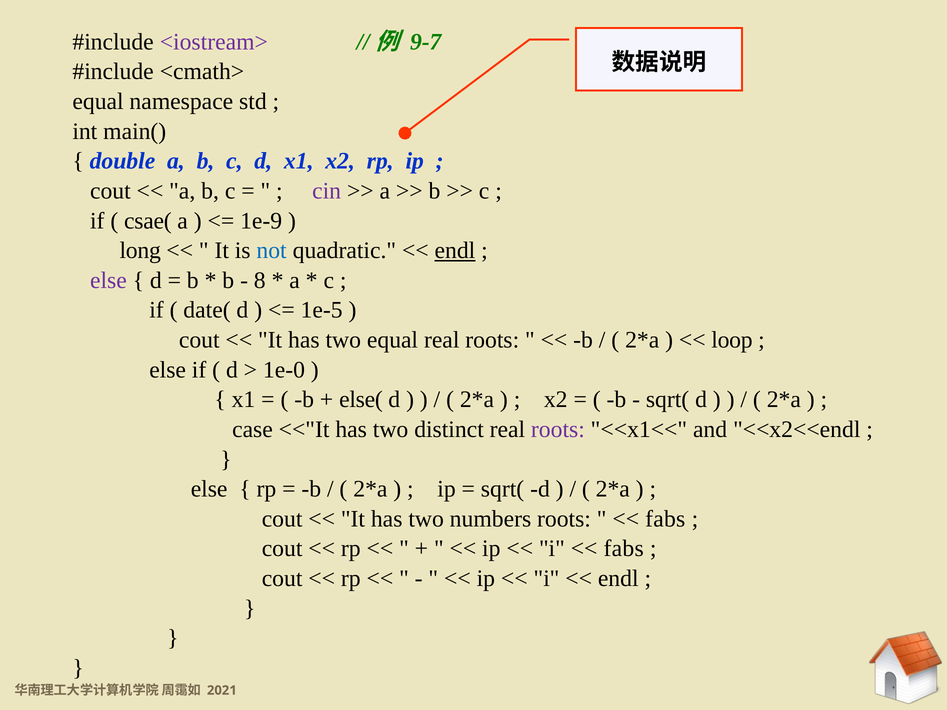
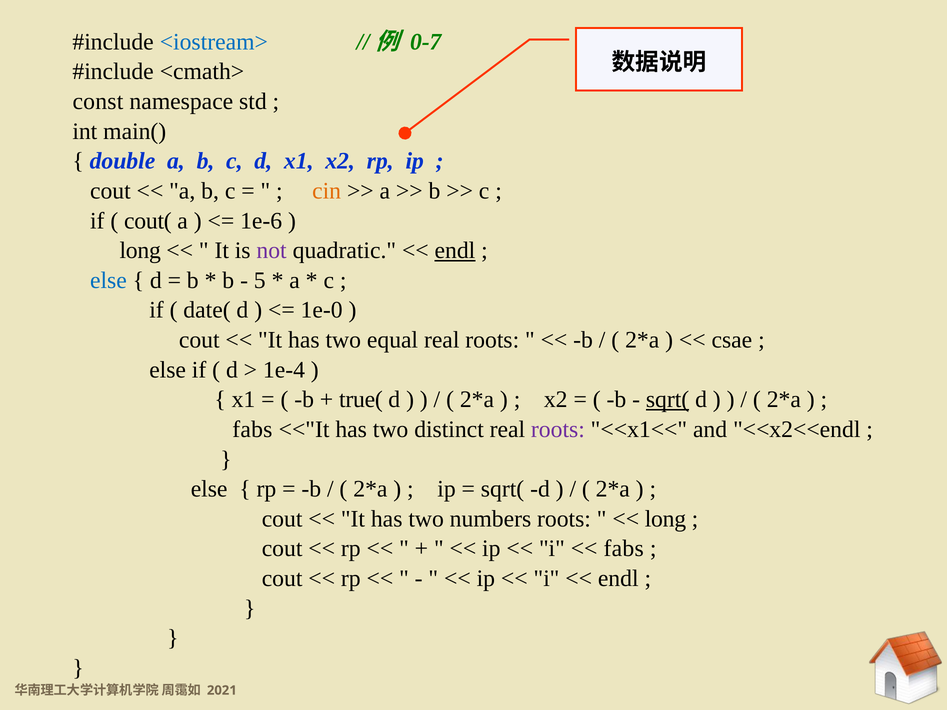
<iostream> colour: purple -> blue (214, 42)
9-7: 9-7 -> 0-7 (426, 42)
equal: equal -> const (98, 101)
cin colour: purple -> orange (327, 191)
csae(: csae( -> cout( (148, 221)
1e-9: 1e-9 -> 1e-6 (261, 221)
not colour: blue -> purple (272, 251)
else colour: purple -> blue (108, 280)
8: 8 -> 5 (260, 280)
1e-5: 1e-5 -> 1e-0 (322, 310)
loop: loop -> csae (732, 340)
1e-0: 1e-0 -> 1e-4 (284, 370)
else(: else( -> true( (361, 400)
sqrt( underline: none -> present (668, 400)
case: case -> fabs (252, 430)
fabs: fabs -> long (665, 519)
